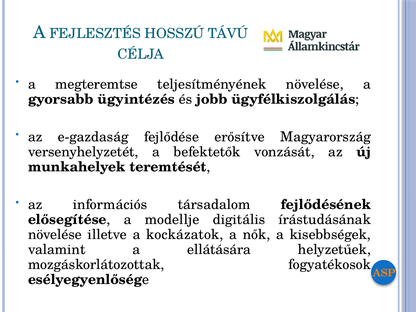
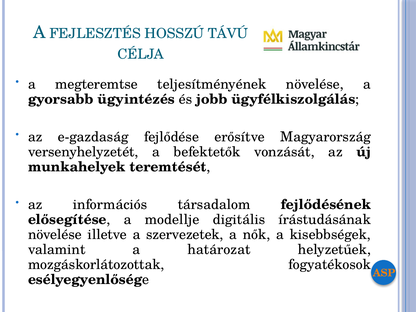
kockázatok: kockázatok -> szervezetek (185, 235)
ellátására: ellátására -> határozat (219, 250)
